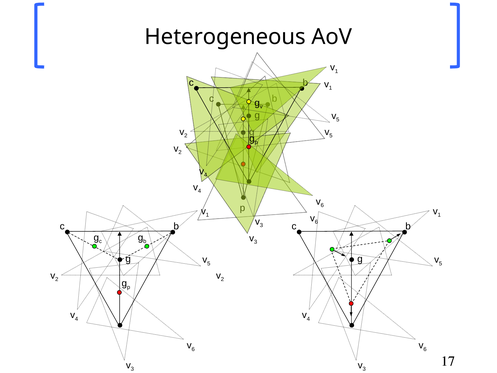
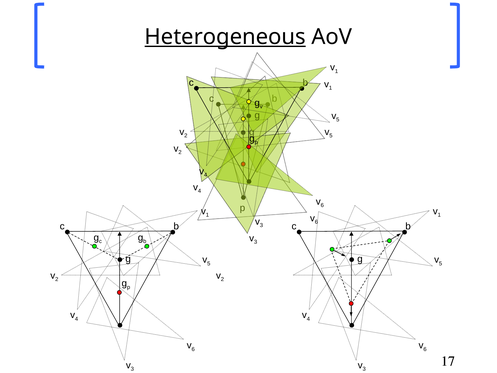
Heterogeneous underline: none -> present (225, 37)
